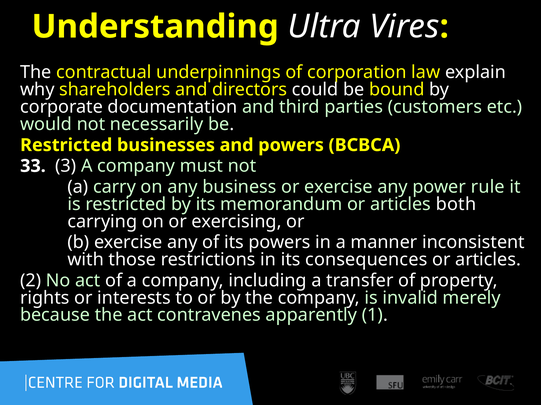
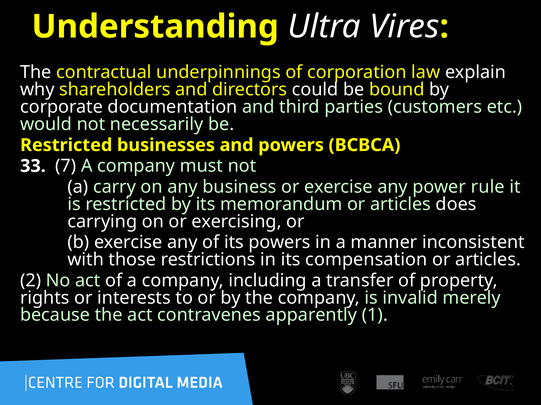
3: 3 -> 7 (66, 166)
both: both -> does (456, 205)
consequences: consequences -> compensation (366, 260)
